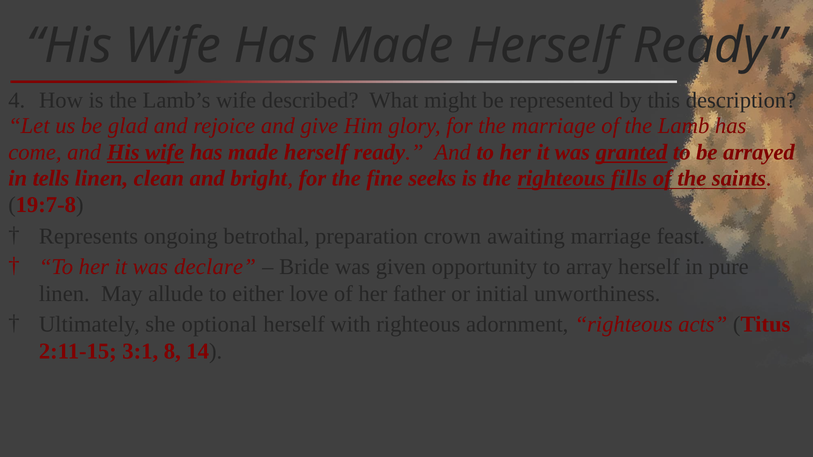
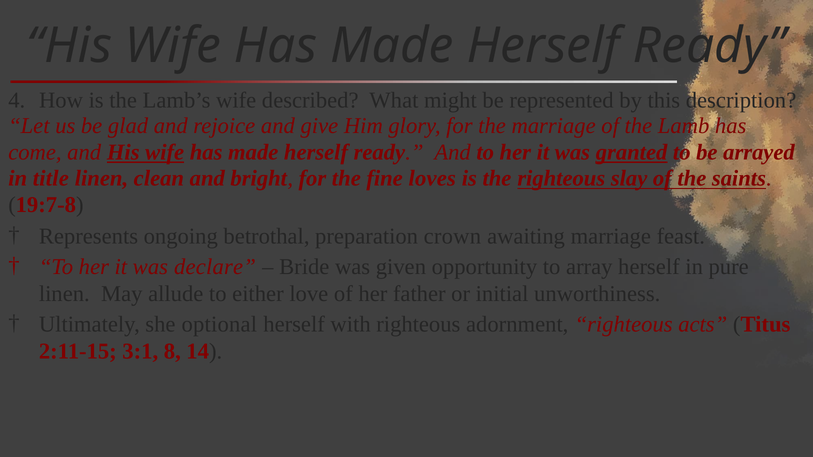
tells: tells -> title (51, 179)
seeks: seeks -> loves (432, 179)
fills: fills -> slay (629, 179)
